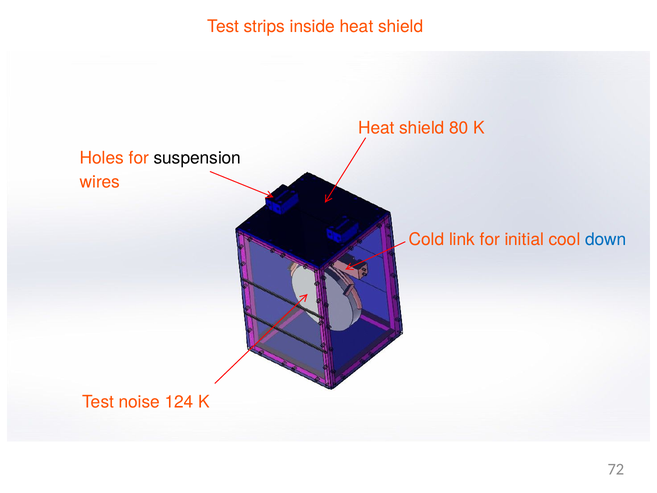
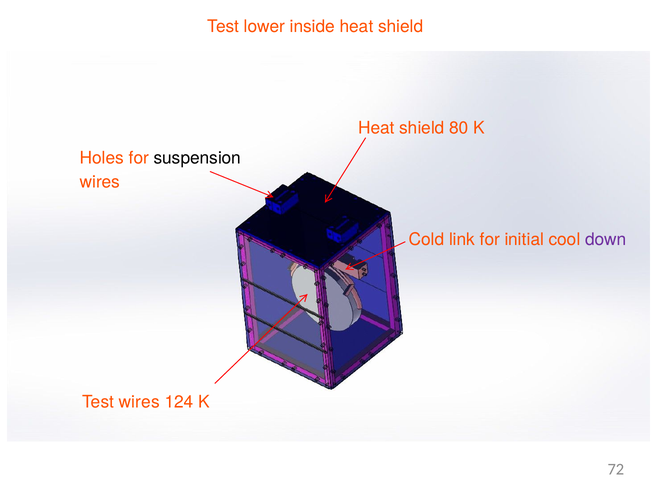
strips: strips -> lower (264, 27)
down colour: blue -> purple (606, 239)
Test noise: noise -> wires (139, 402)
